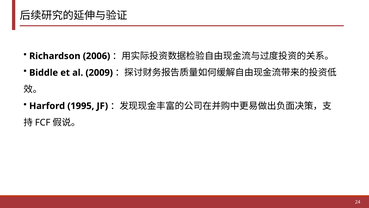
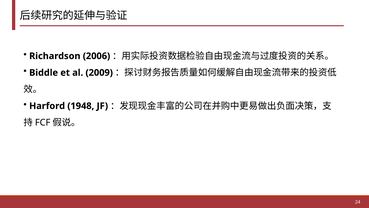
1995: 1995 -> 1948 (81, 106)
